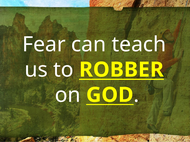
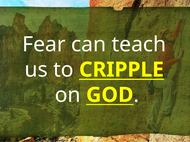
ROBBER: ROBBER -> CRIPPLE (122, 70)
